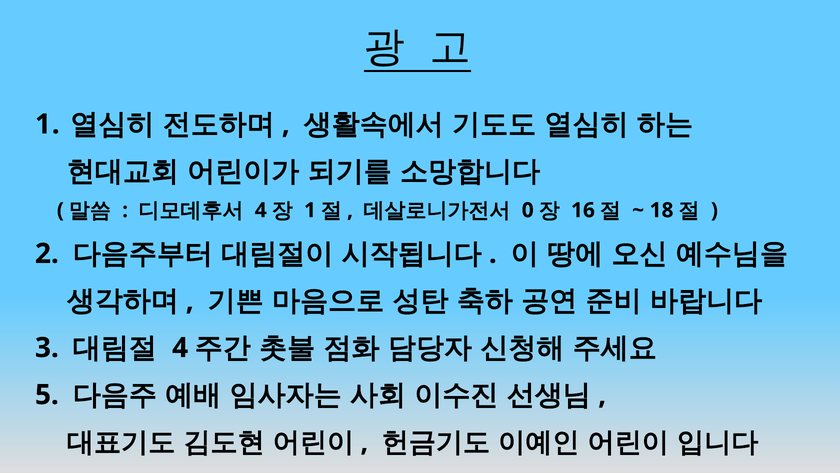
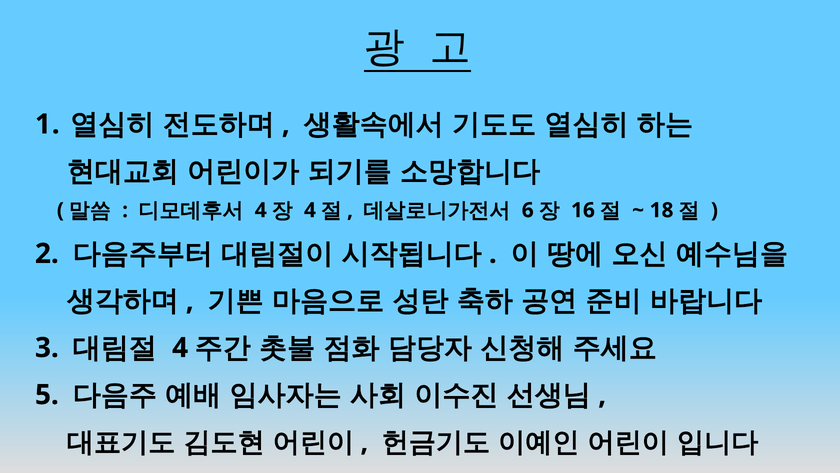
1: 1 -> 4 (310, 210)
0: 0 -> 6 (528, 210)
